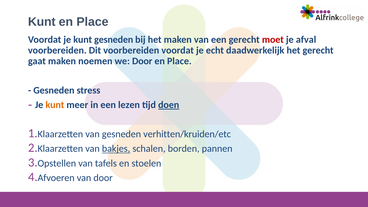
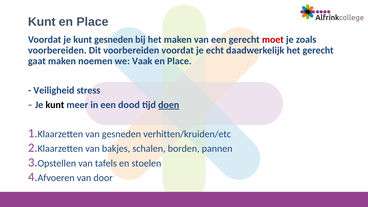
afval: afval -> zoals (306, 40)
we Door: Door -> Vaak (142, 61)
Gesneden: Gesneden -> Veiligheid (54, 90)
kunt colour: orange -> black (55, 105)
lezen: lezen -> dood (129, 105)
bakjes underline: present -> none (116, 149)
